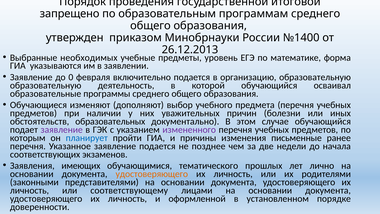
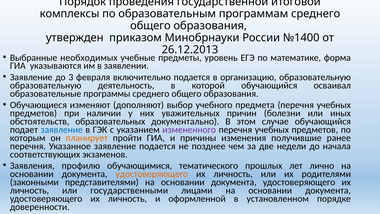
запрещено: запрещено -> комплексы (70, 14)
0: 0 -> 3 (71, 77)
заявление colour: purple -> blue (62, 130)
планирует colour: blue -> orange (87, 138)
письменные: письменные -> получившие (296, 138)
имеющих: имеющих -> профилю (81, 166)
соответствующему: соответствующему -> государственными (129, 190)
